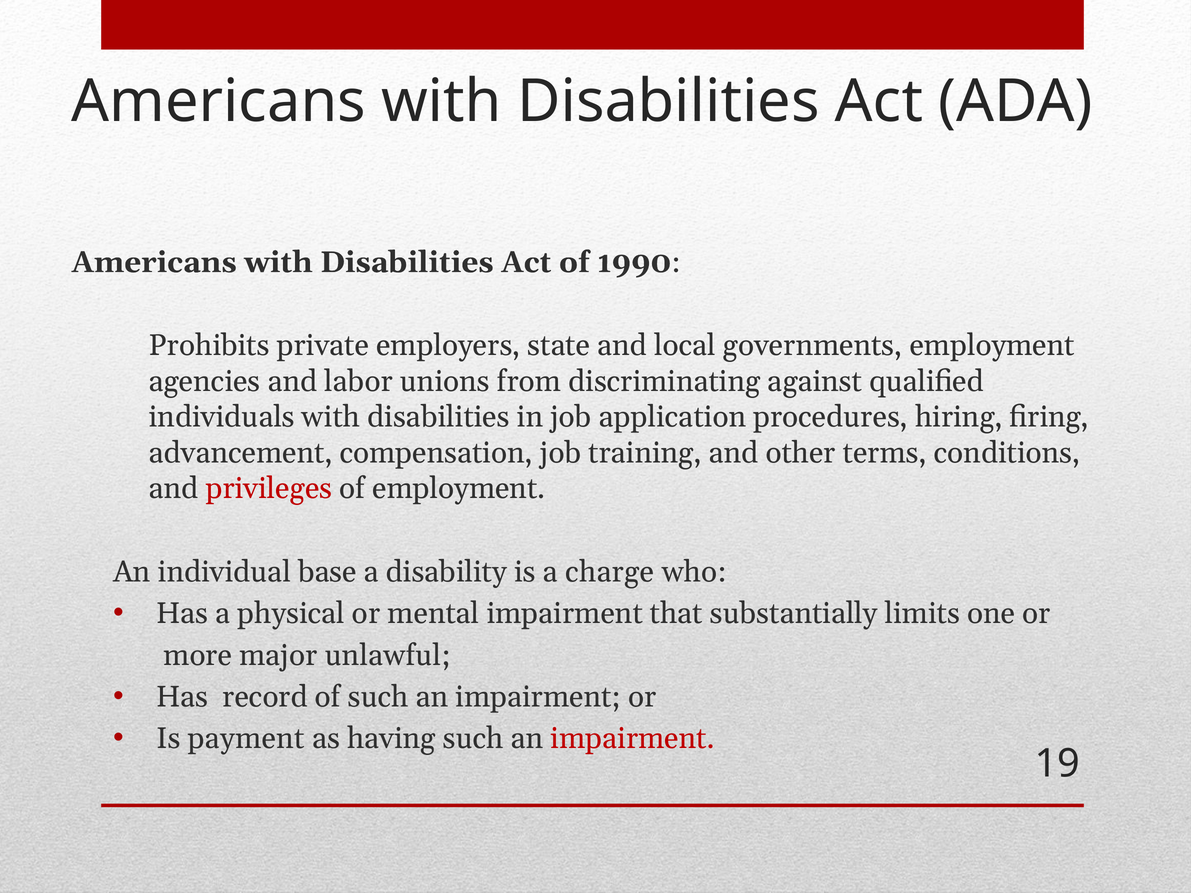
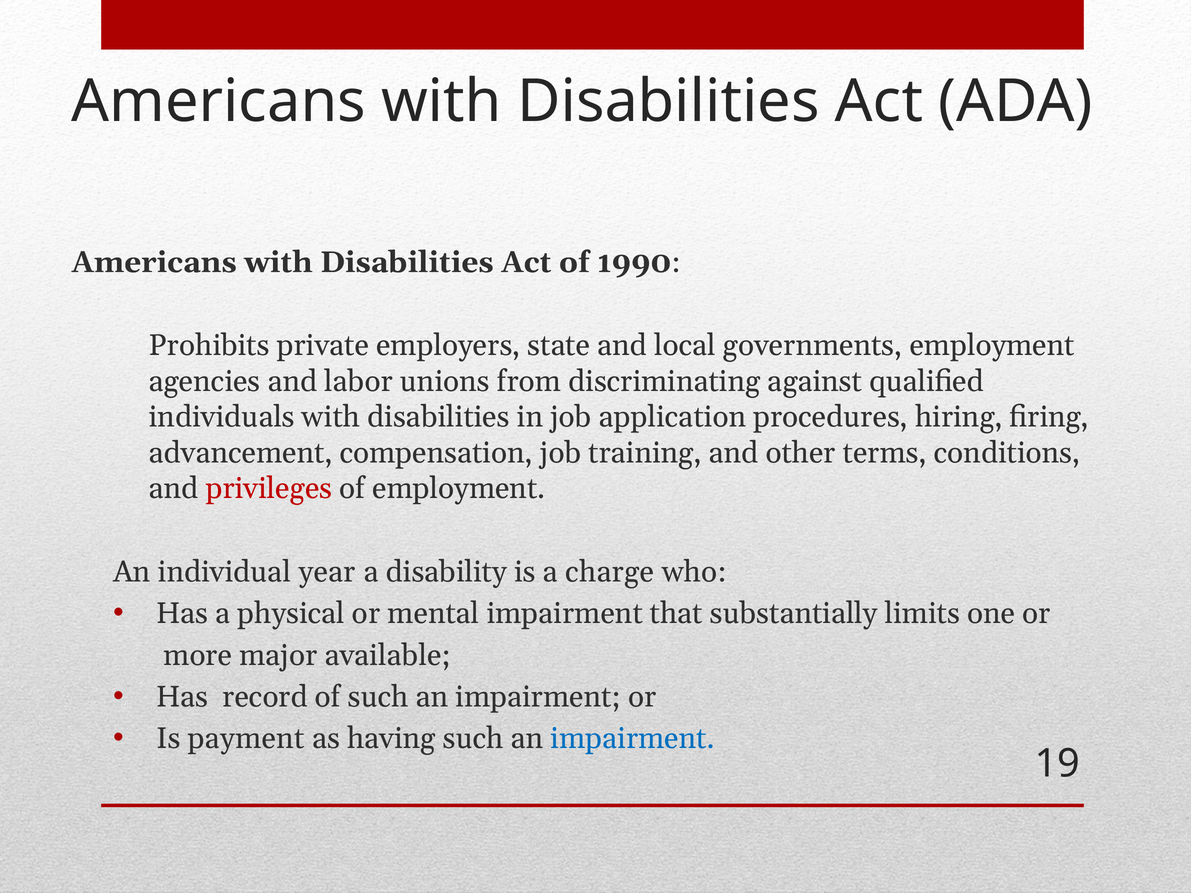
base: base -> year (327, 572)
unlawful: unlawful -> available (388, 655)
impairment colour: red -> blue (633, 739)
